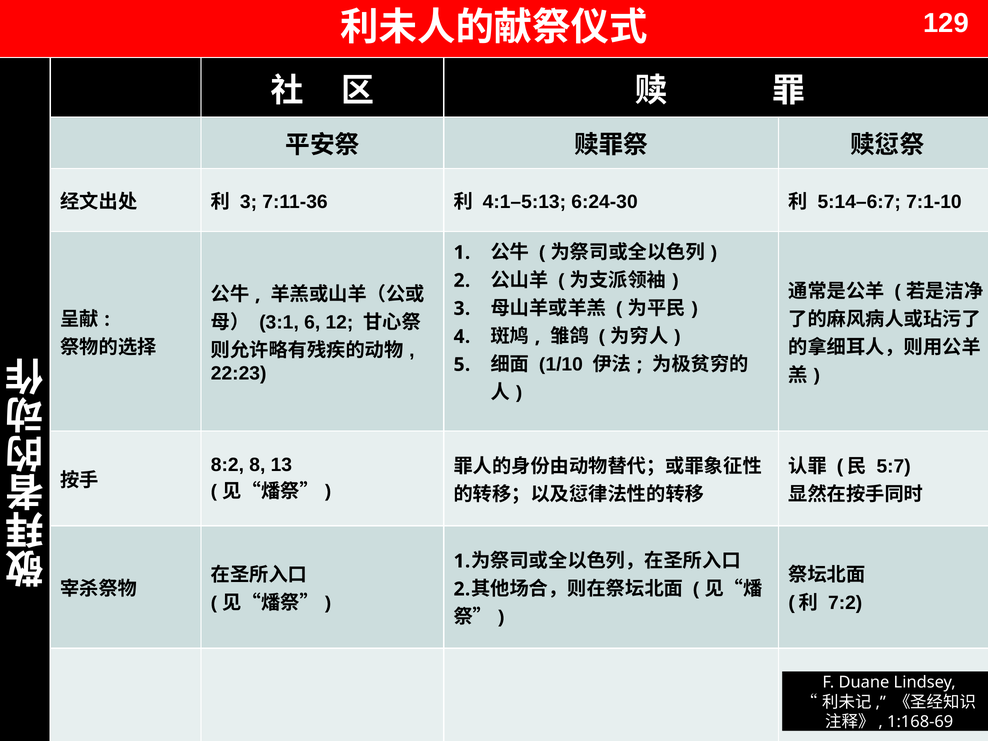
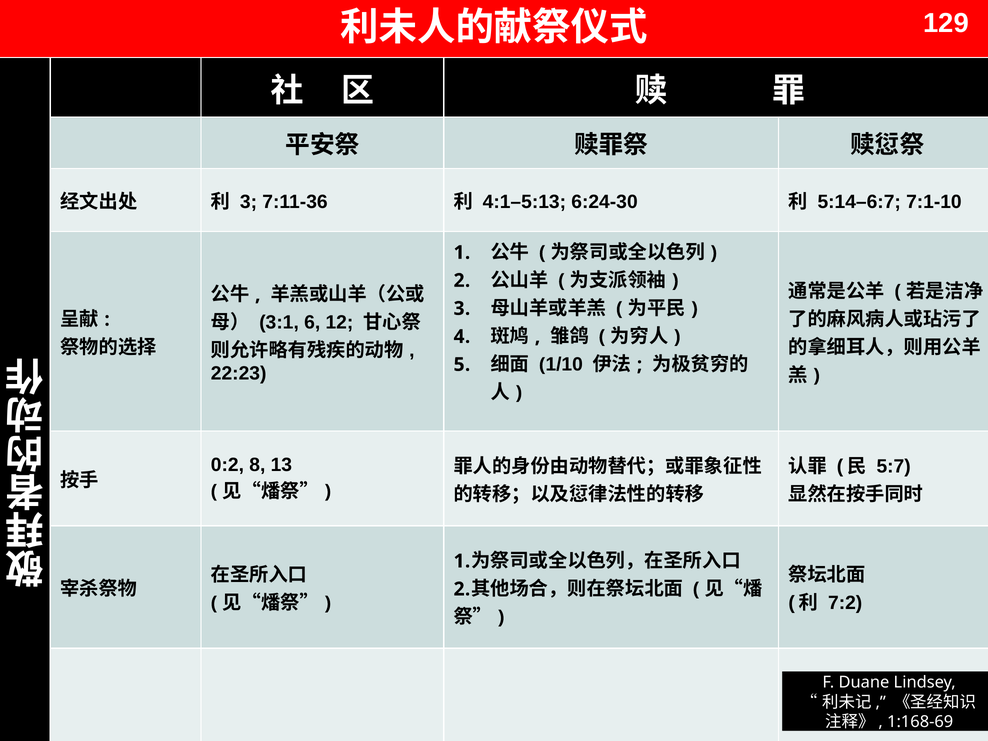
8:2: 8:2 -> 0:2 (227, 465)
